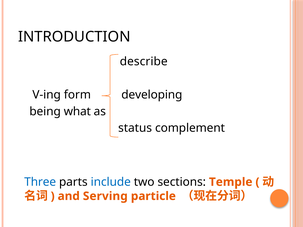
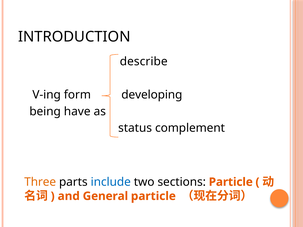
what: what -> have (77, 112)
Three colour: blue -> orange (40, 182)
sections Temple: Temple -> Particle (231, 182)
Serving: Serving -> General (105, 196)
